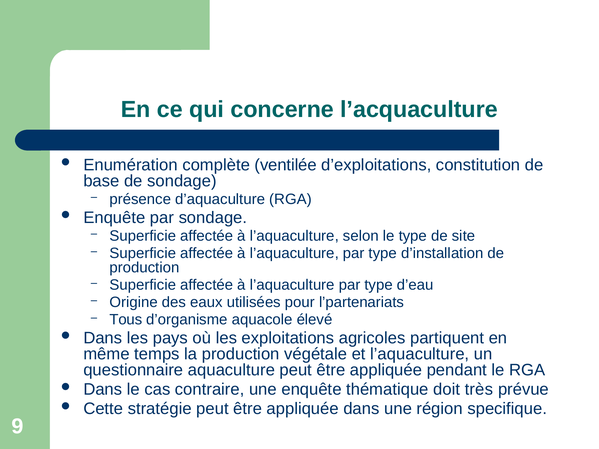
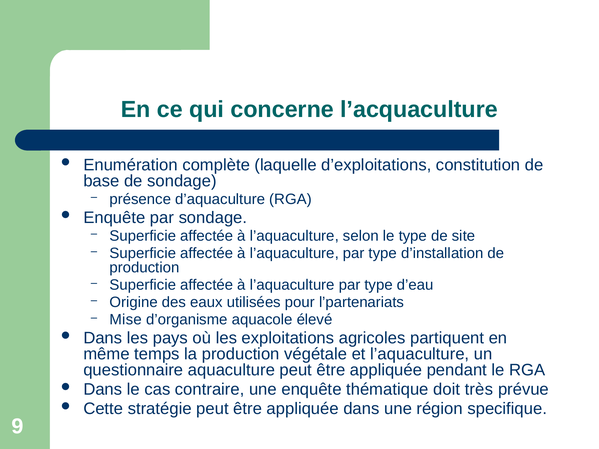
ventilée: ventilée -> laquelle (286, 165)
Tous: Tous -> Mise (126, 320)
